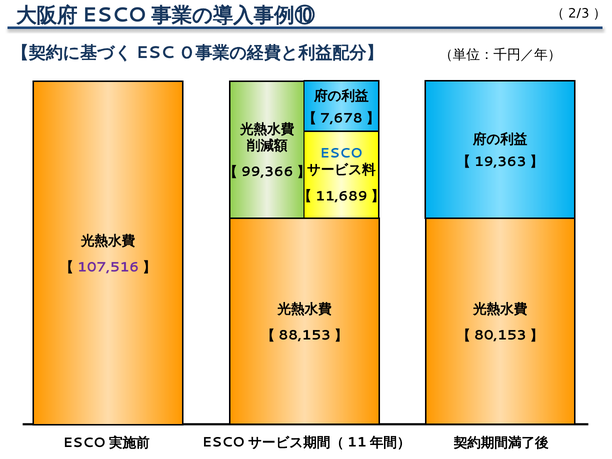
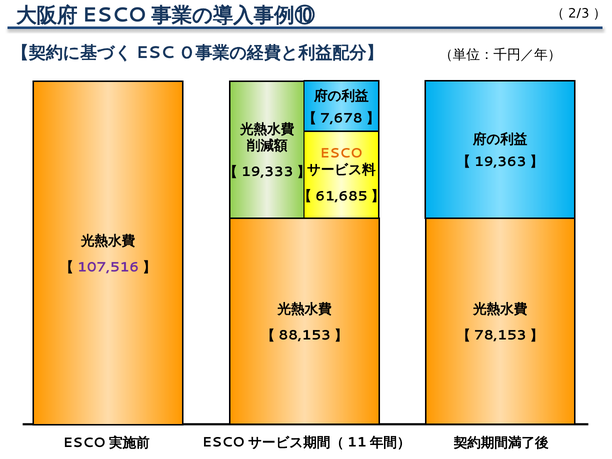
ESCO colour: blue -> orange (341, 153)
99,366: 99,366 -> 19,333 (267, 172)
11,689: 11,689 -> 61,685 (341, 196)
80,153: 80,153 -> 78,153 (500, 335)
